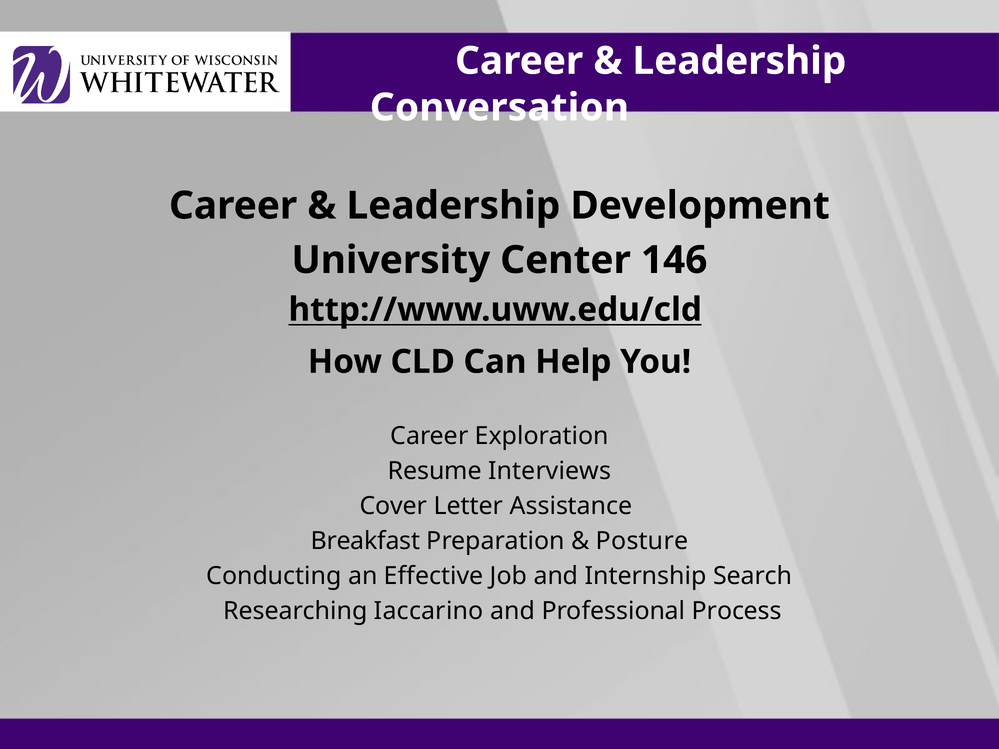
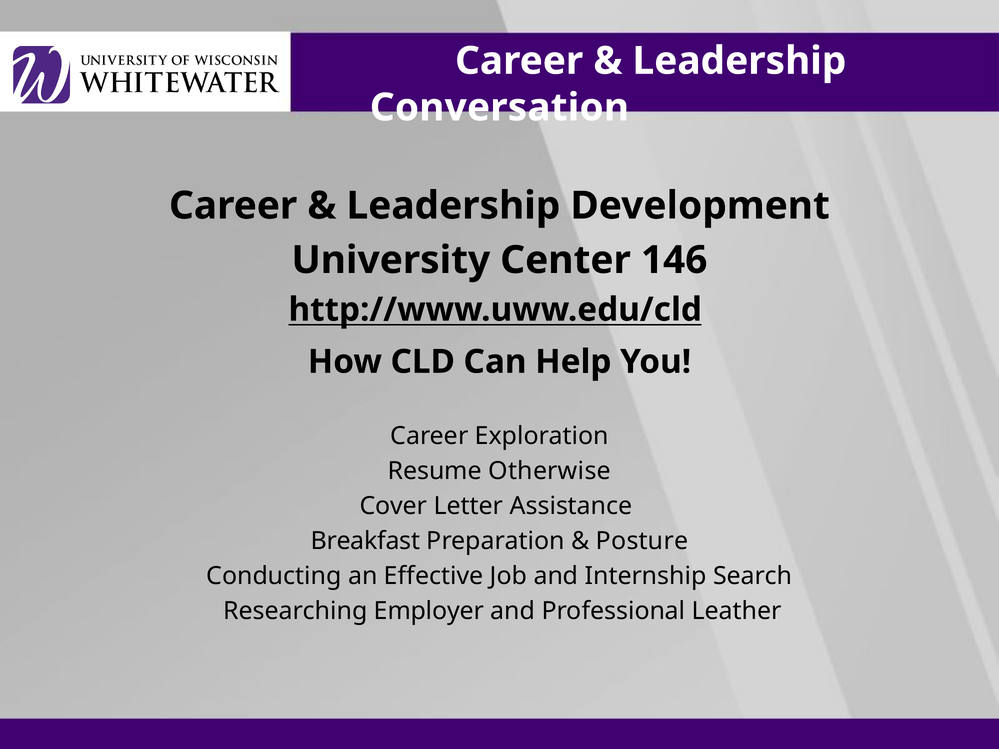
Interviews: Interviews -> Otherwise (550, 471)
Iaccarino: Iaccarino -> Employer (429, 611)
Process: Process -> Leather (737, 611)
